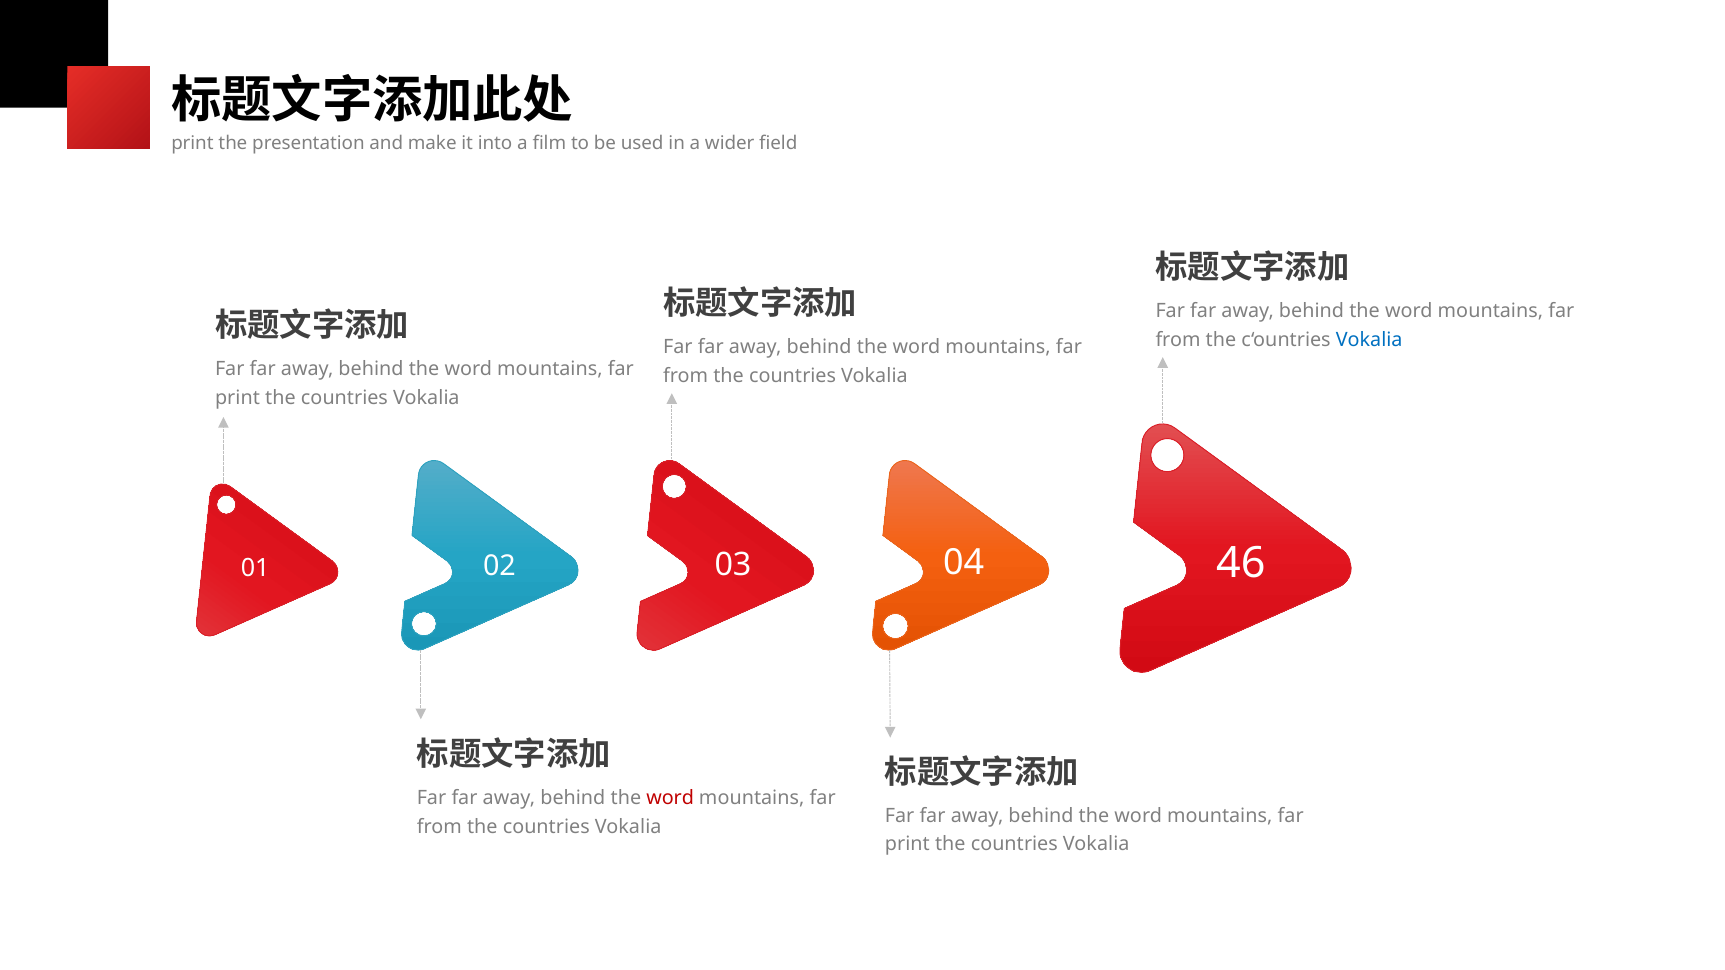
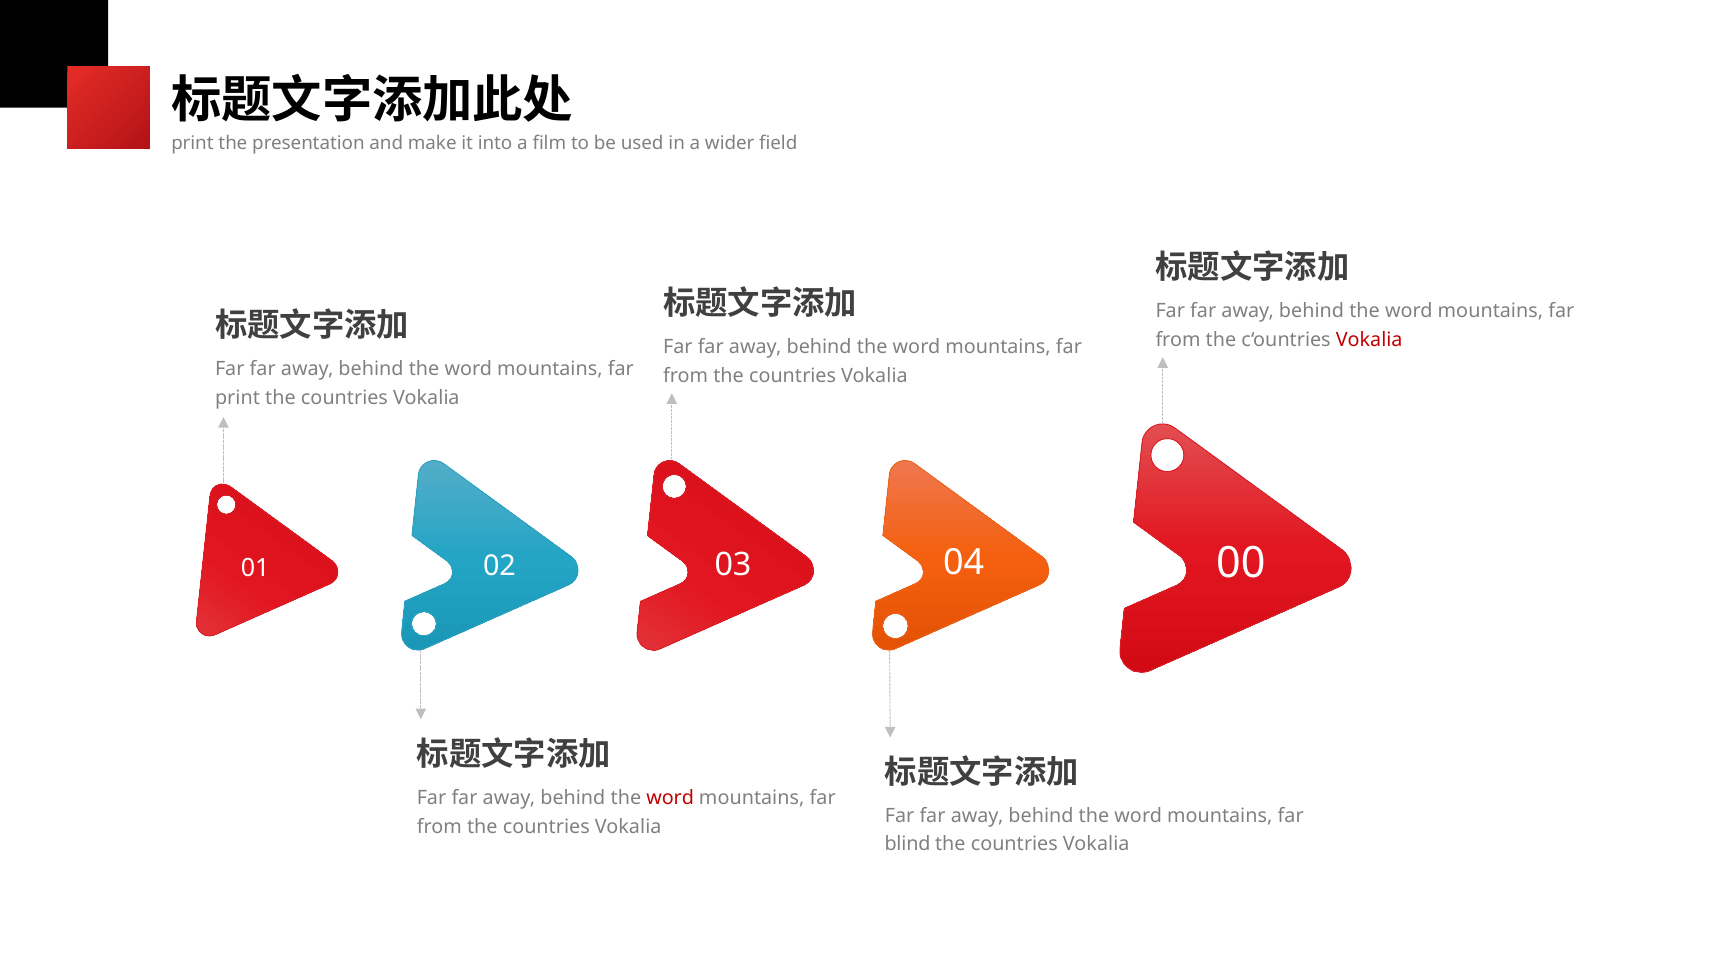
Vokalia colour: blue -> red (1369, 340)
46: 46 -> 00 (1241, 564)
print: print -> blind (907, 845)
